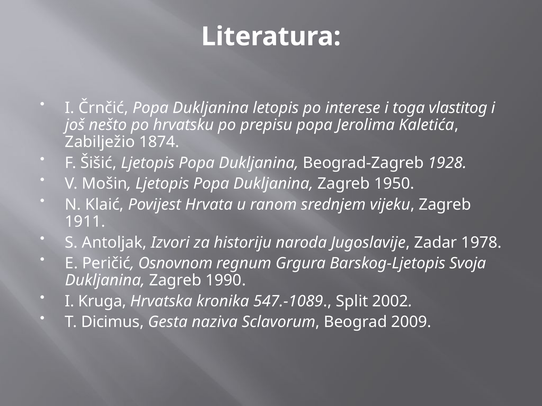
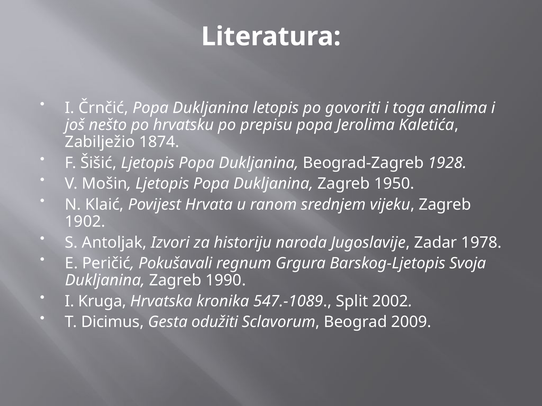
interese: interese -> govoriti (353, 108)
vlastitog: vlastitog -> analima (458, 108)
1911: 1911 -> 1902 (85, 222)
Osnovnom: Osnovnom -> Pokušavali (175, 264)
naziva: naziva -> odužiti (215, 322)
